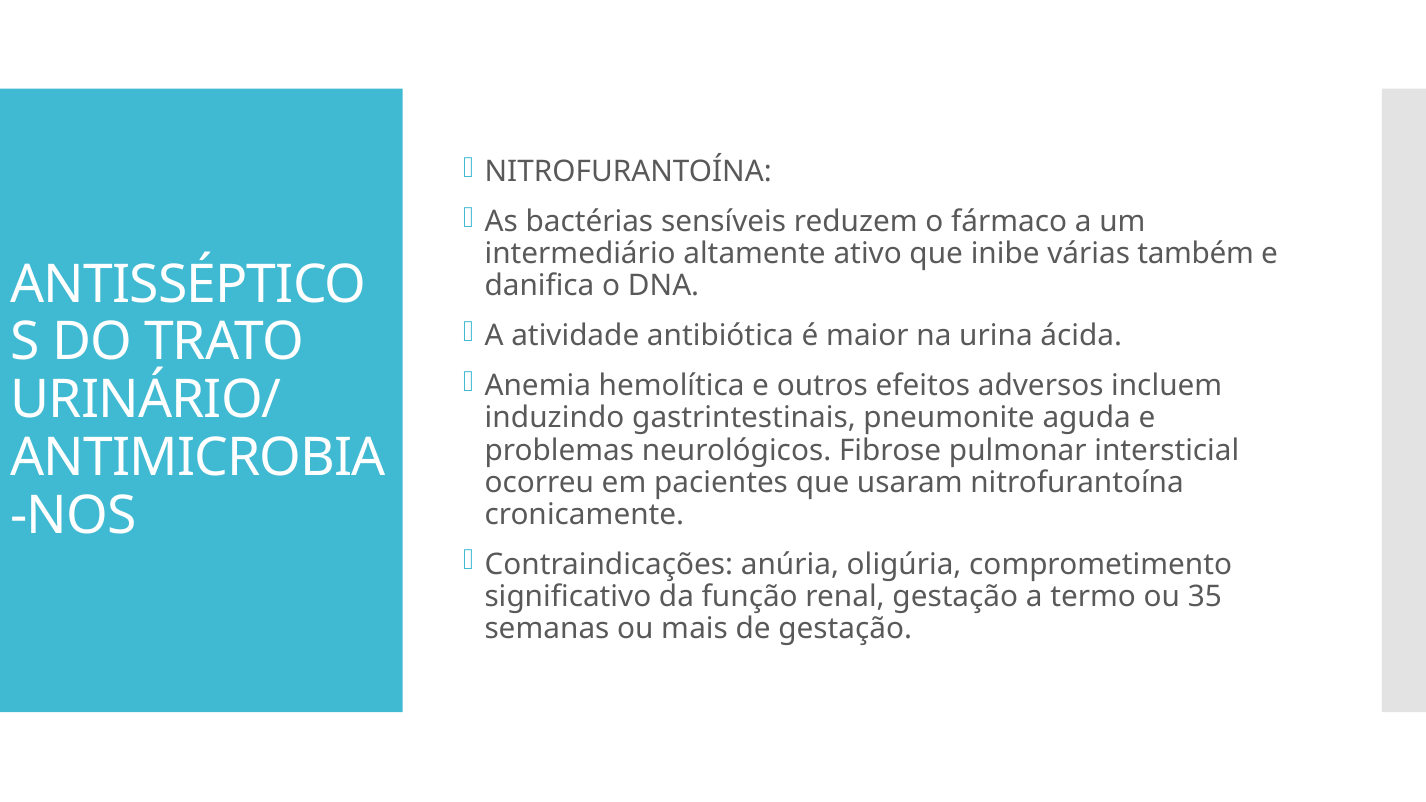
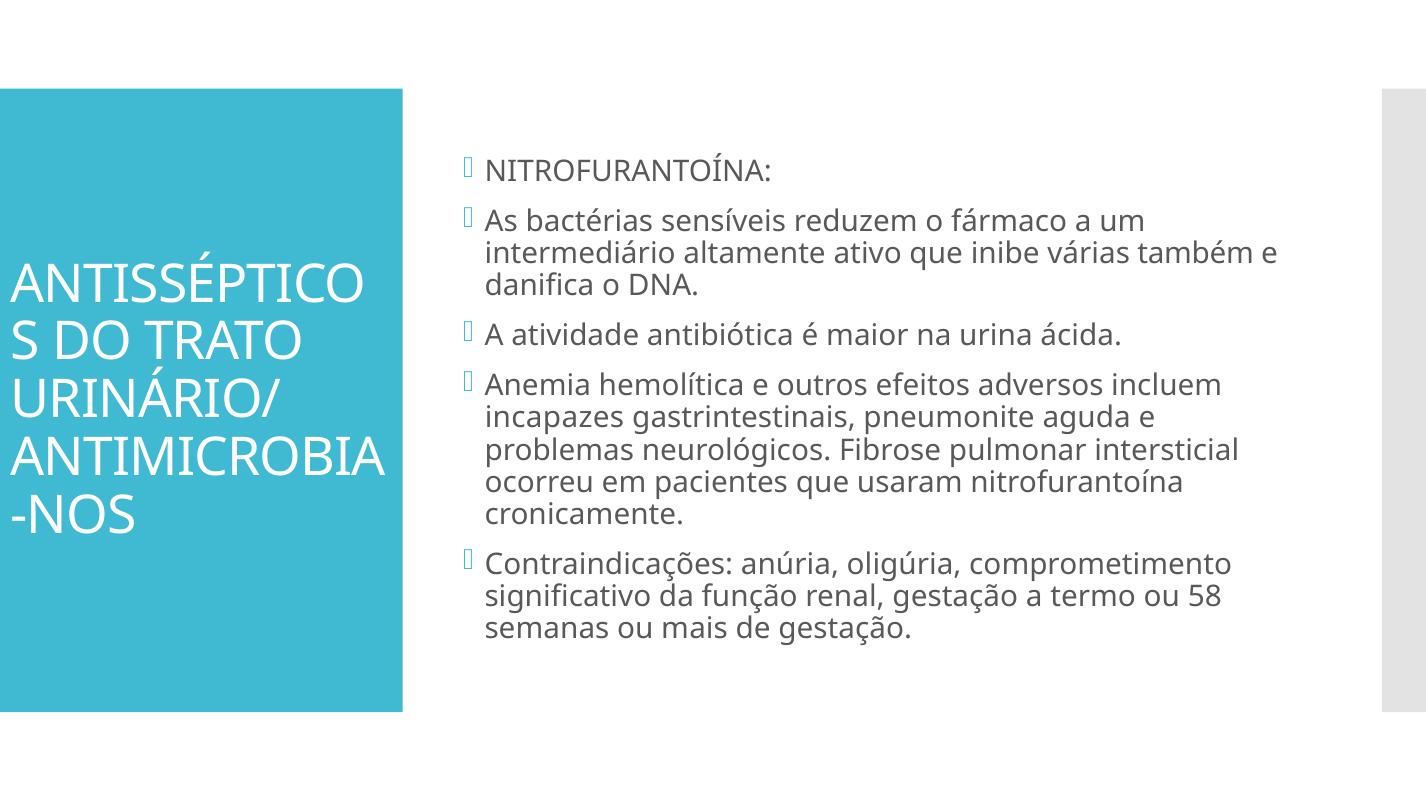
induzindo: induzindo -> incapazes (554, 418)
35: 35 -> 58 (1205, 597)
